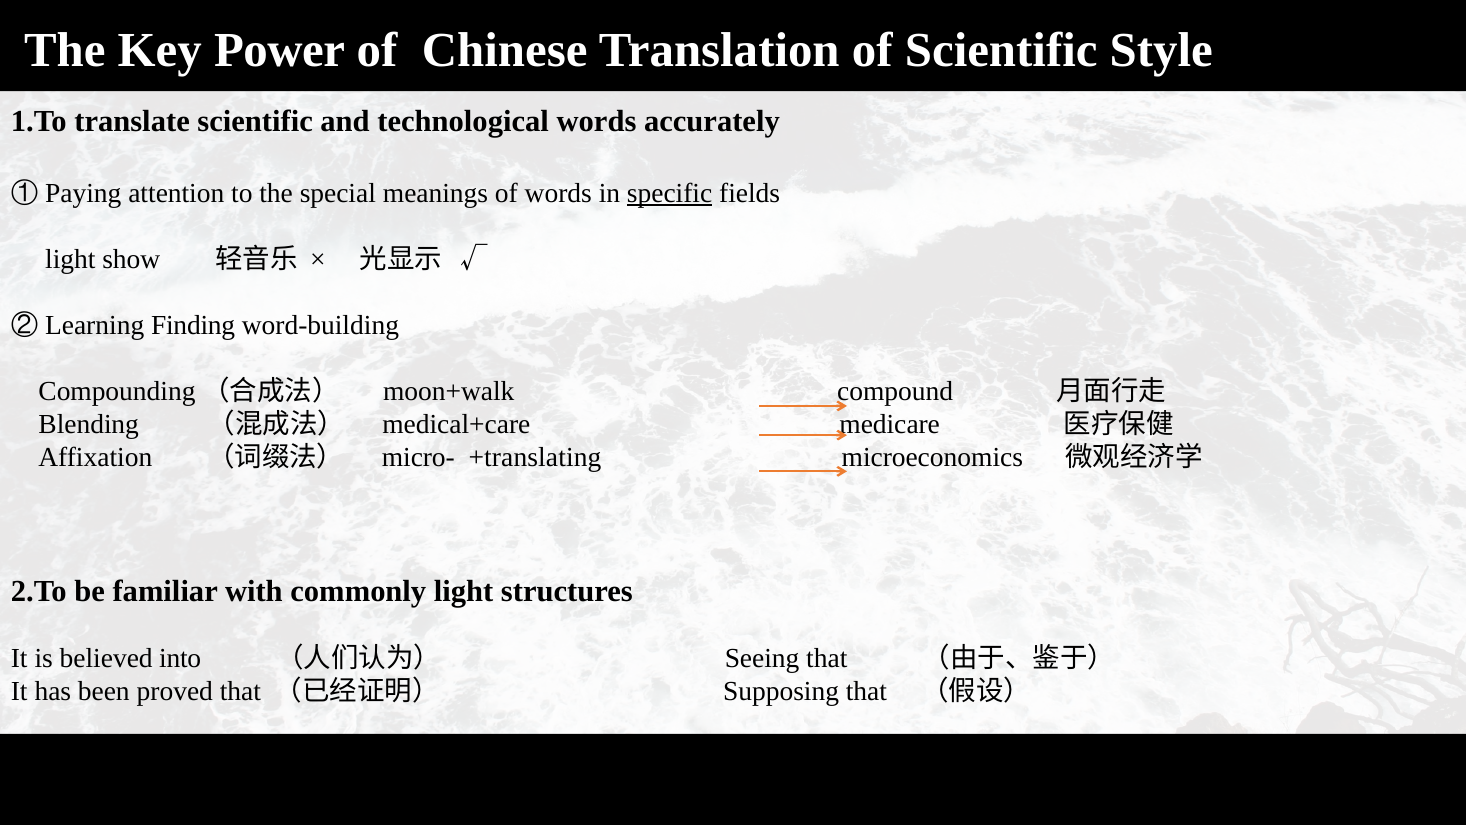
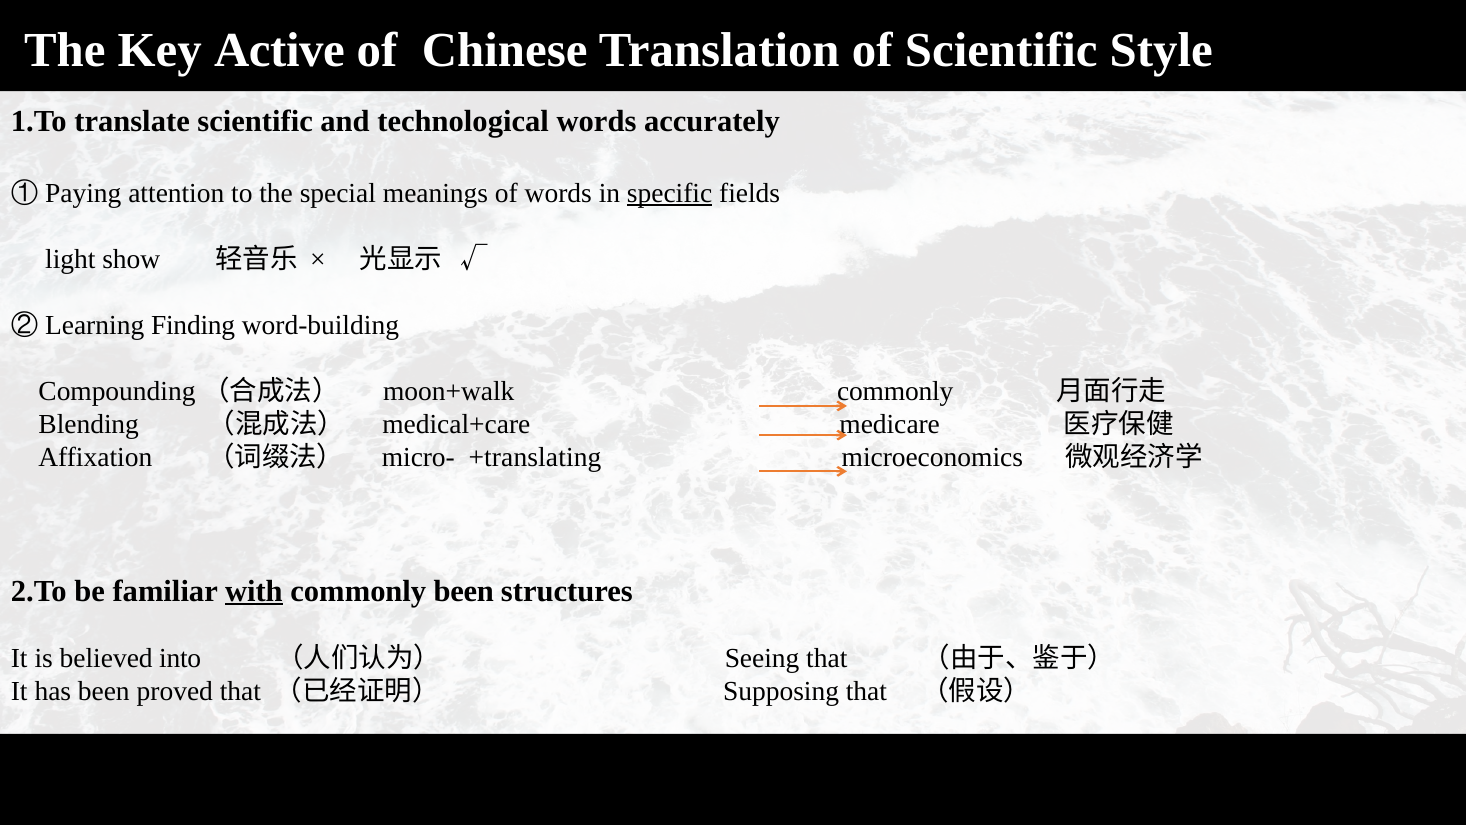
Power: Power -> Active (279, 50)
moon+walk compound: compound -> commonly (895, 391)
with underline: none -> present (254, 591)
commonly light: light -> been (464, 591)
